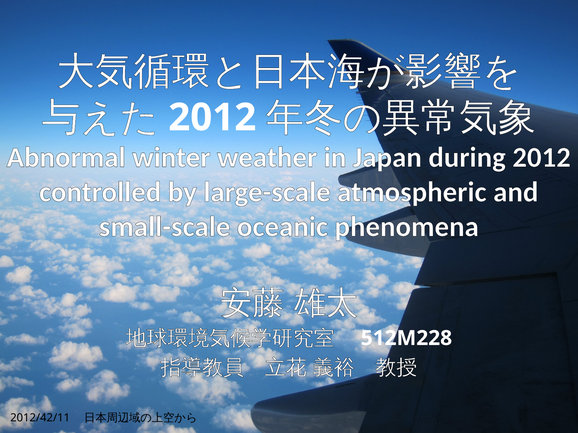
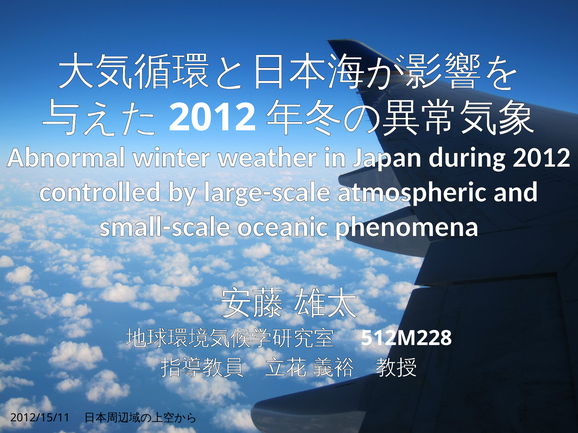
2012/42/11: 2012/42/11 -> 2012/15/11 (40, 418)
